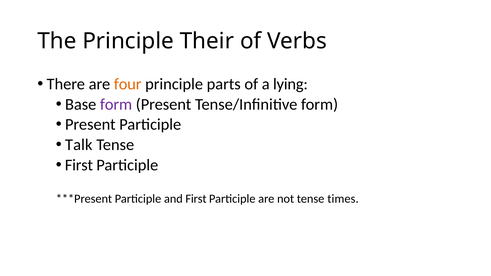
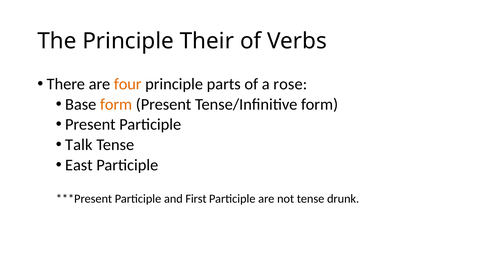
lying: lying -> rose (290, 84)
form colour: purple -> orange (116, 104)
First: First -> East (79, 165)
times: times -> drunk (343, 199)
